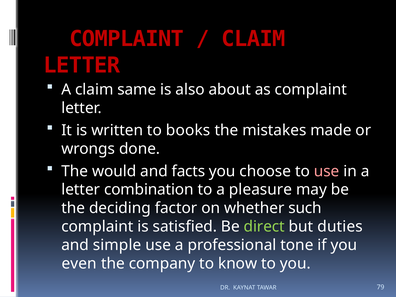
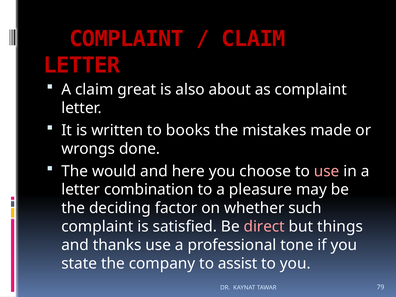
same: same -> great (137, 90)
facts: facts -> here (188, 171)
direct colour: light green -> pink (264, 227)
duties: duties -> things (340, 227)
simple: simple -> thanks (117, 245)
even: even -> state (79, 264)
know: know -> assist (238, 264)
